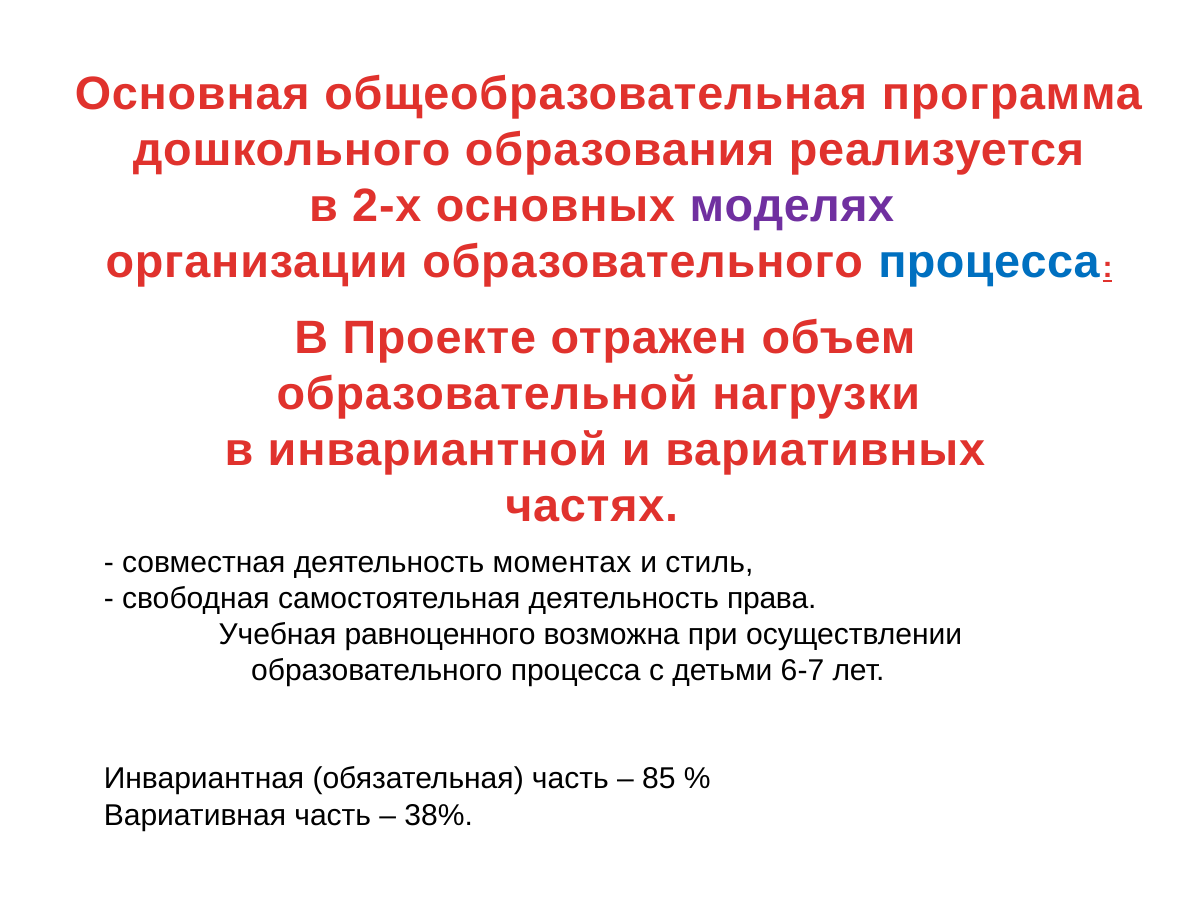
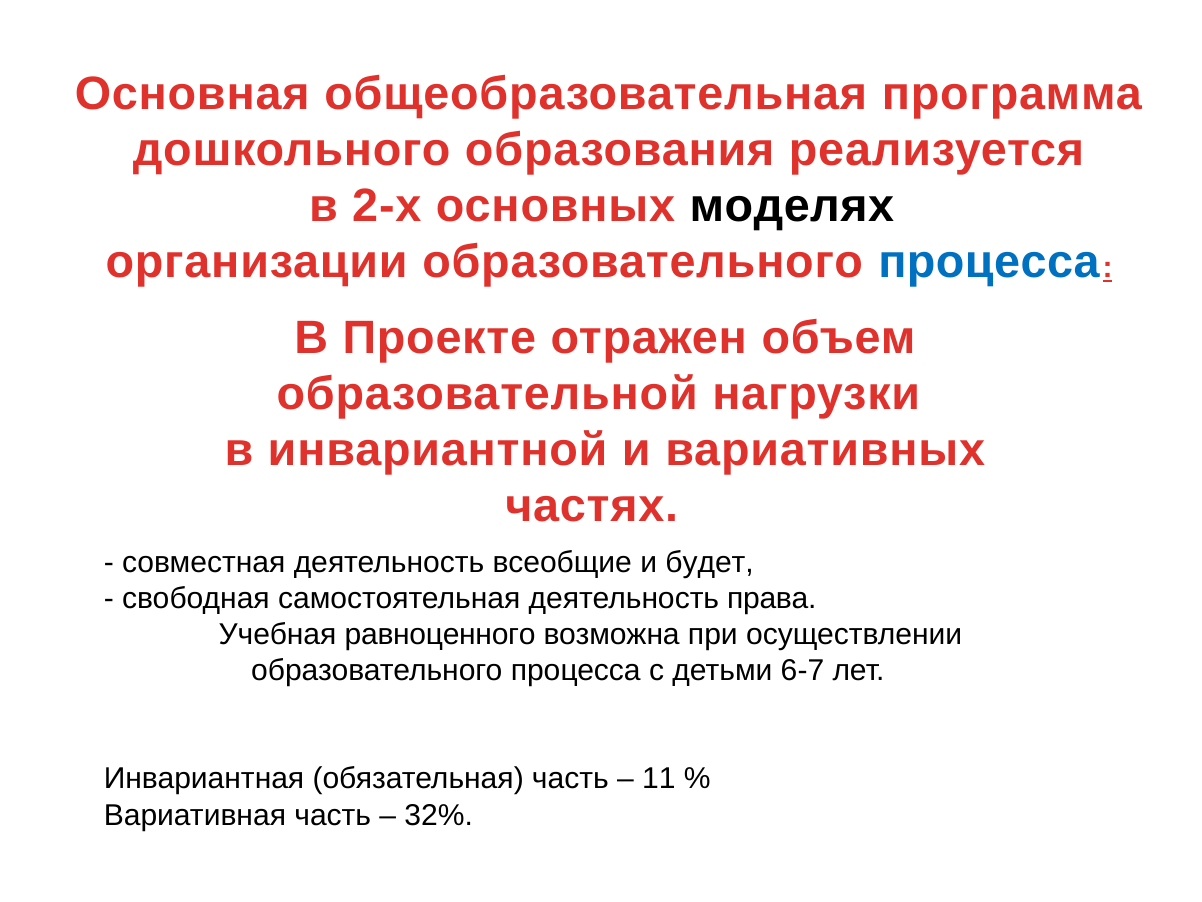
моделях colour: purple -> black (792, 206)
моментах: моментах -> всеобщие (562, 562)
стиль: стиль -> будет (710, 562)
85: 85 -> 11 (659, 779)
38%: 38% -> 32% (439, 815)
